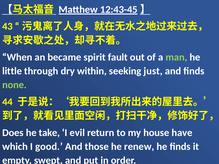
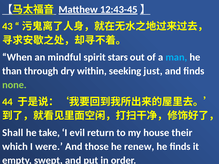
became: became -> mindful (64, 57)
fault: fault -> stars (118, 57)
man colour: light green -> light blue (176, 57)
little: little -> than (12, 71)
Does: Does -> Shall (13, 133)
have: have -> their (182, 133)
good: good -> were (49, 147)
